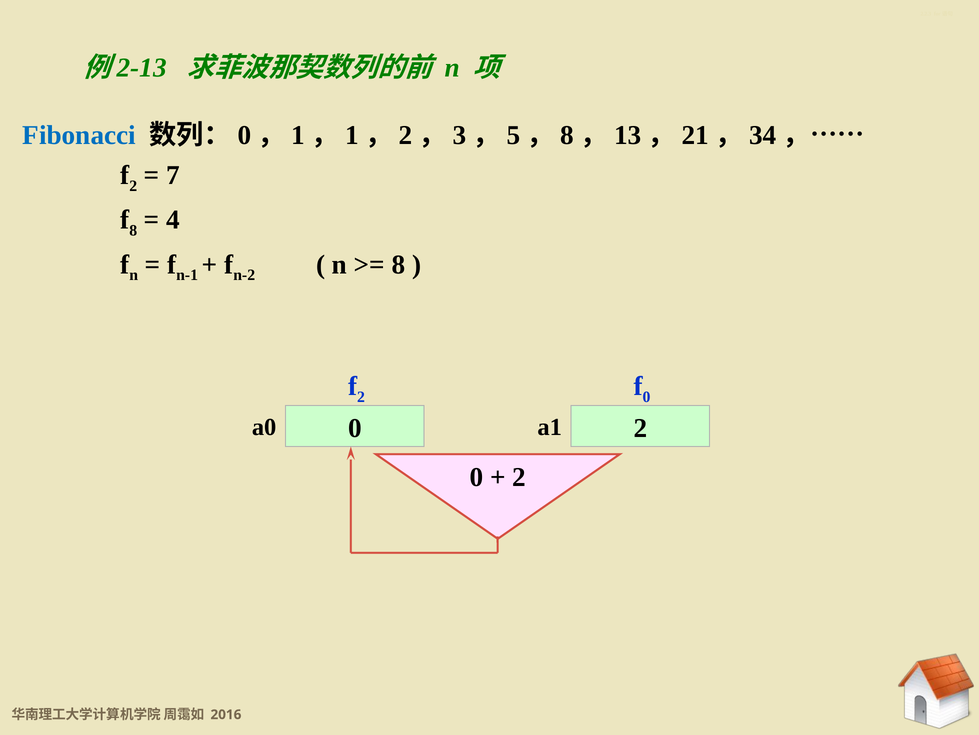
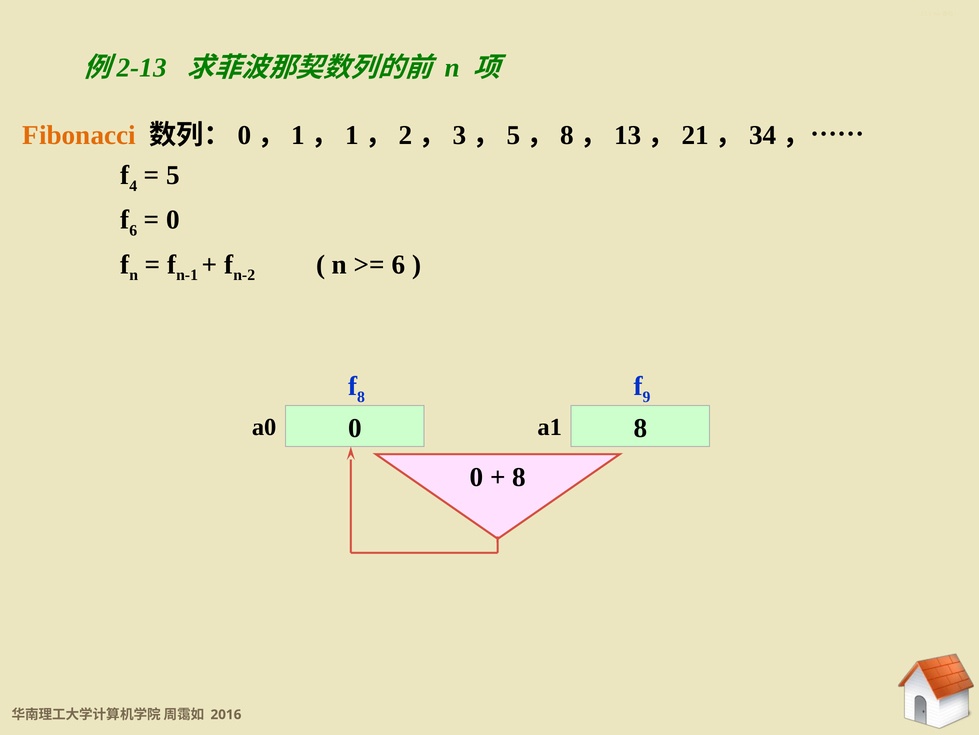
Fibonacci colour: blue -> orange (79, 135)
2: 2 -> 4 (133, 186)
7: 7 -> 5 (173, 175)
8: 8 -> 6 (133, 230)
4: 4 -> 0 (173, 220)
8: 8 -> 6 (399, 264)
2: 2 -> 8 (361, 396)
0: 0 -> 9 (646, 396)
a0 2: 2 -> 8 (640, 428)
2: 2 -> 8 (519, 477)
